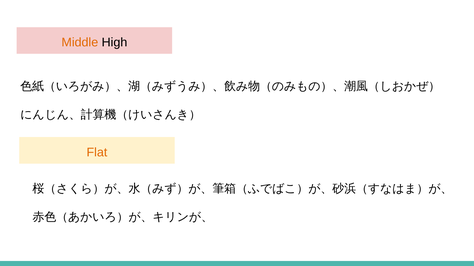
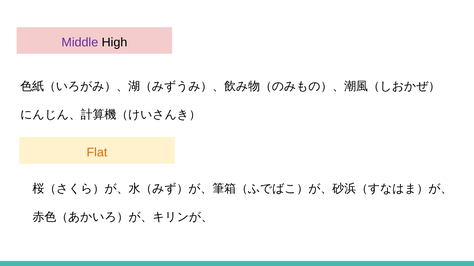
Middle colour: orange -> purple (80, 43)
